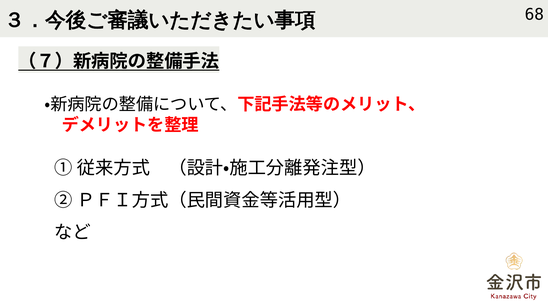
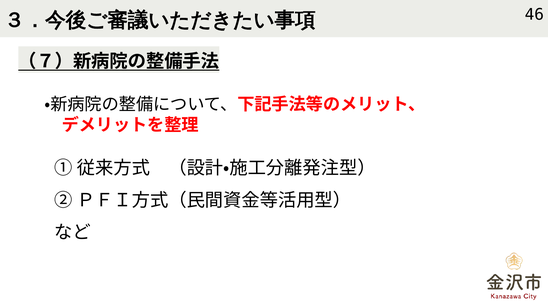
68: 68 -> 46 (534, 15)
